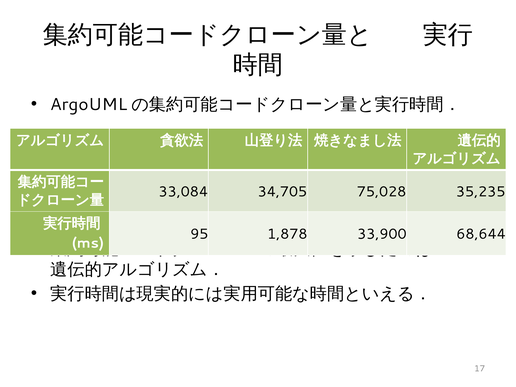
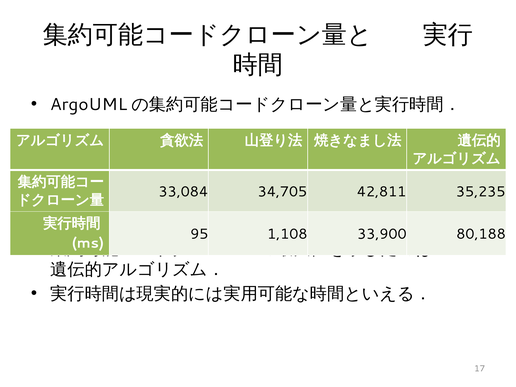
75,028: 75,028 -> 42,811 (382, 192)
1,878: 1,878 -> 1,108 (287, 234)
68,644: 68,644 -> 80,188 (481, 234)
